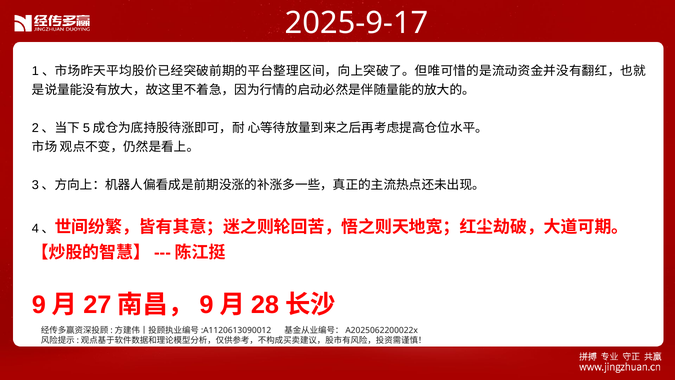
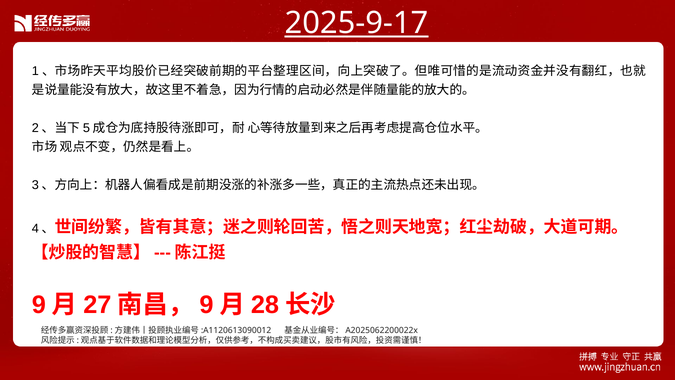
2025-9-17 underline: none -> present (356, 23)
